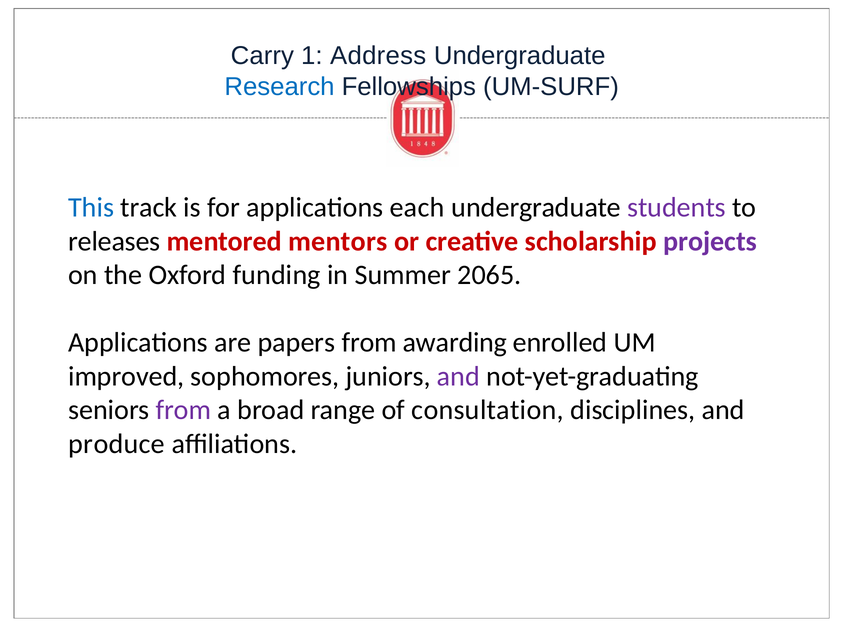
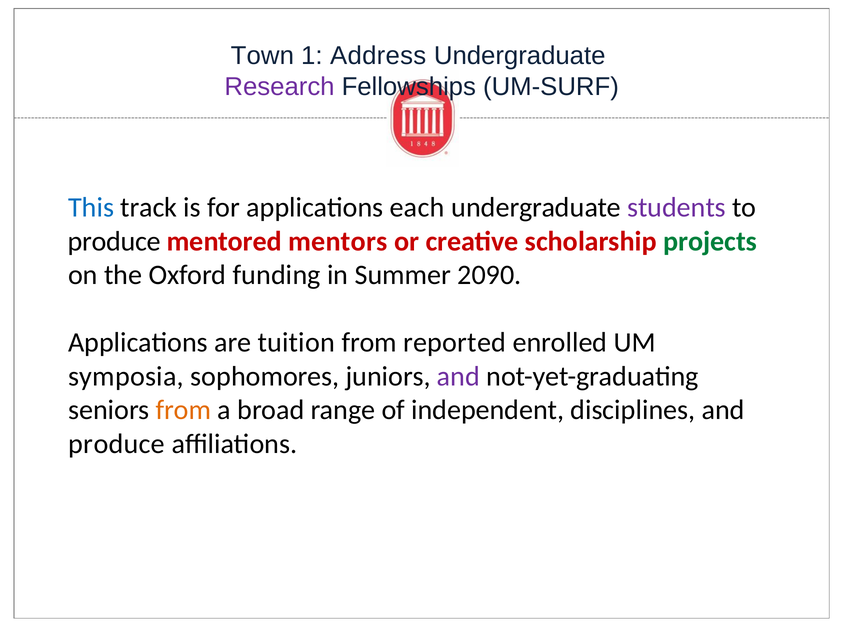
Carry: Carry -> Town (262, 56)
Research colour: blue -> purple (280, 87)
releases: releases -> produce (114, 241)
projects colour: purple -> green (710, 241)
2065: 2065 -> 2090 (490, 275)
papers: papers -> tuition (296, 343)
awarding: awarding -> reported (455, 343)
improved: improved -> symposia (126, 376)
from colour: purple -> orange (183, 410)
consultation: consultation -> independent (488, 410)
